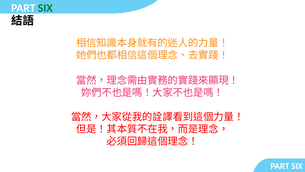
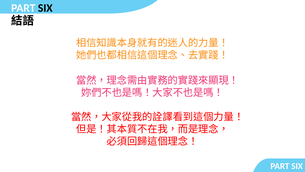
SIX colour: green -> black (45, 8)
